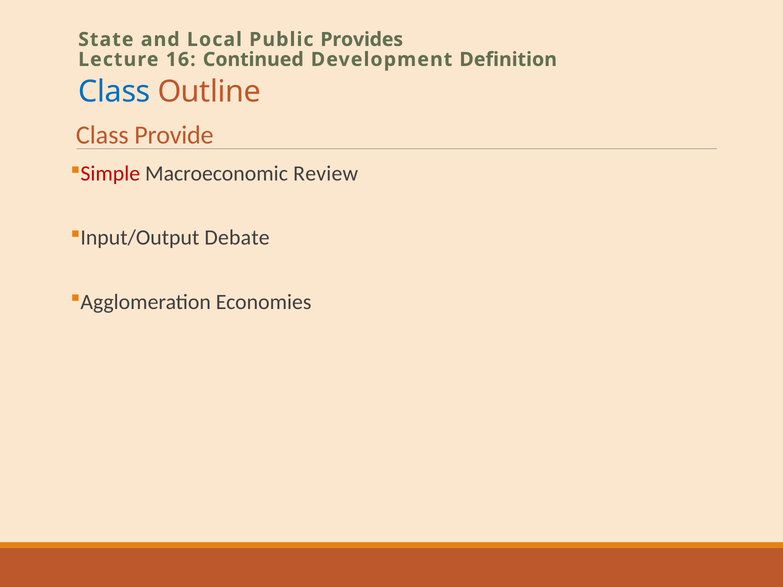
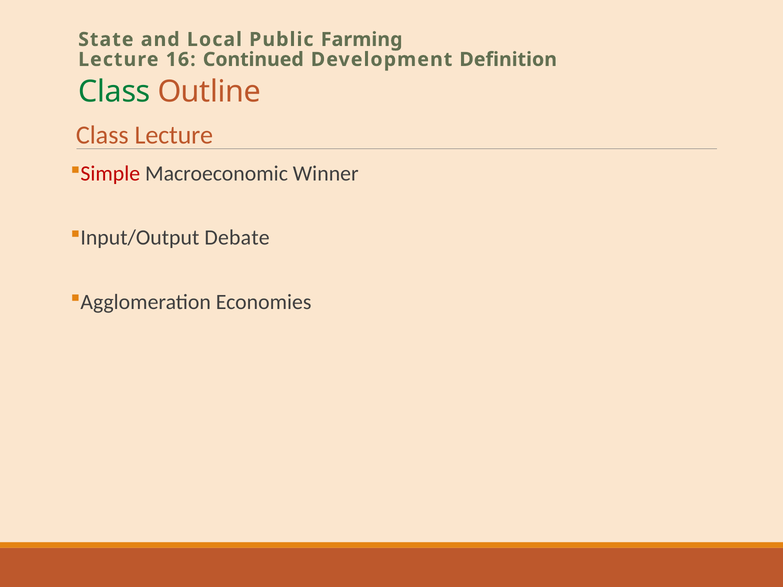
Provides: Provides -> Farming (362, 40)
Class colour: blue -> green (114, 92)
Class Provide: Provide -> Lecture (174, 135)
Review: Review -> Winner (326, 174)
